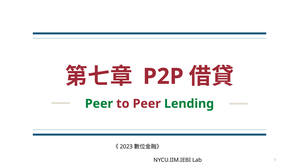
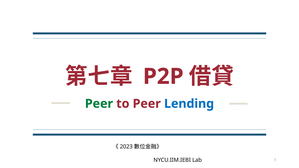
Lending colour: green -> blue (189, 104)
